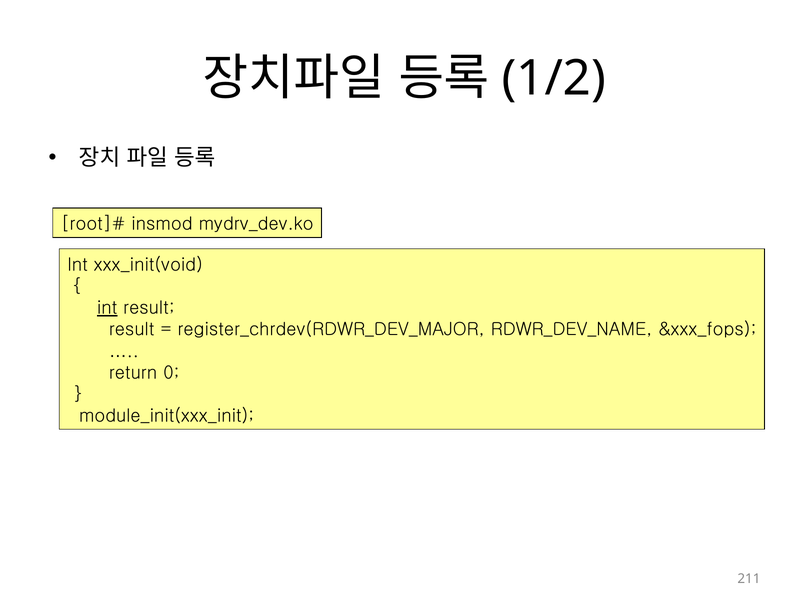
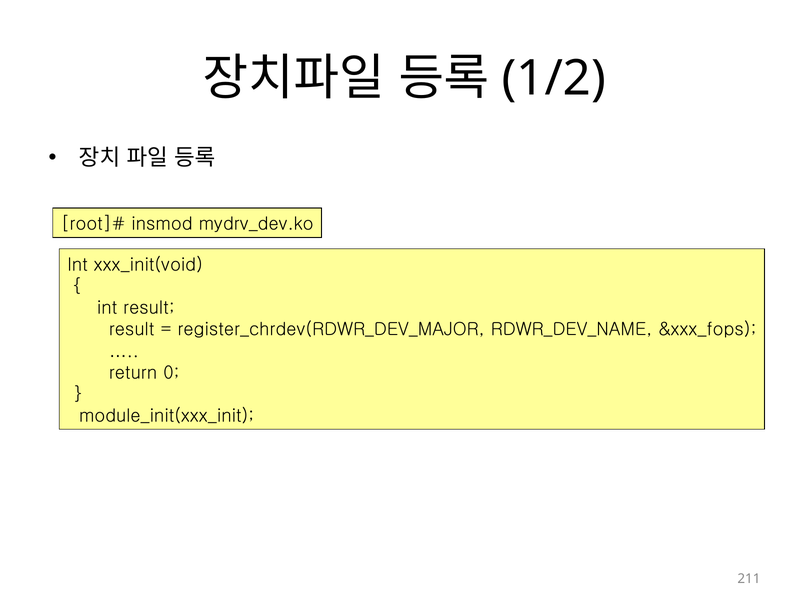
int underline: present -> none (107, 308)
